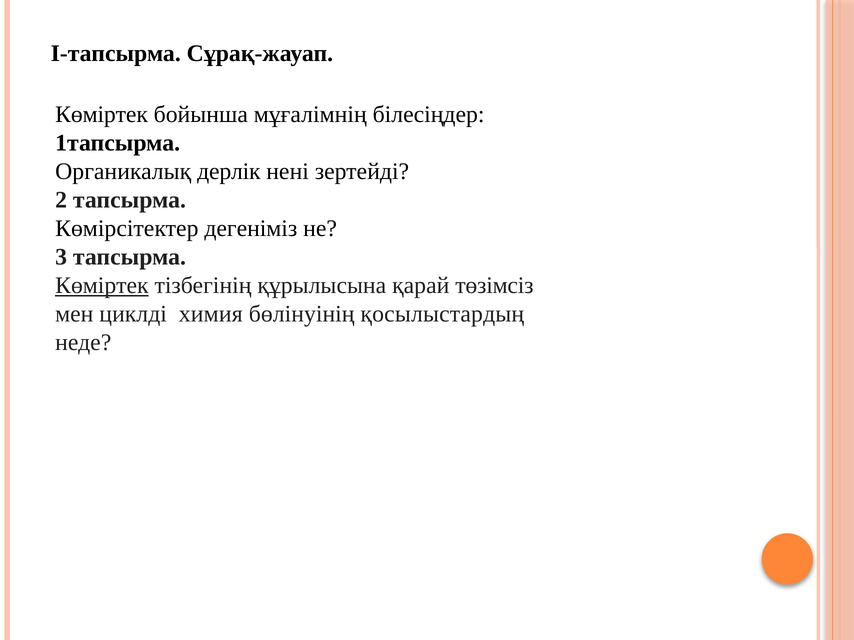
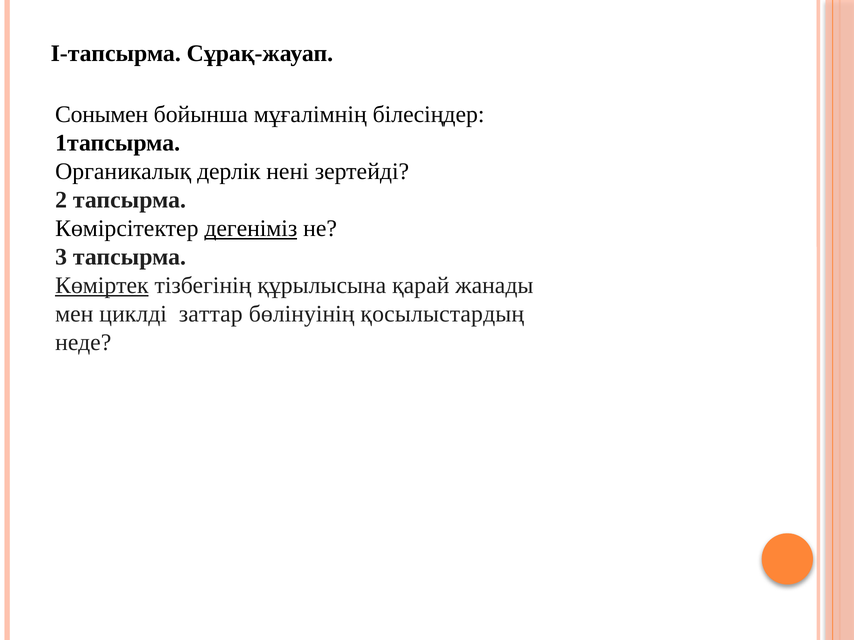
Көміртек: Көміртек -> Сонымен (102, 115)
дегеніміз underline: none -> present (251, 229)
төзімсіз: төзімсіз -> жанады (494, 286)
химия: химия -> заттар (211, 314)
